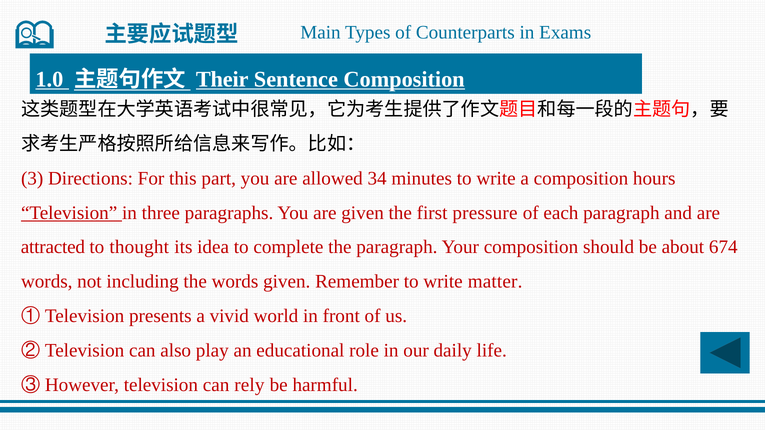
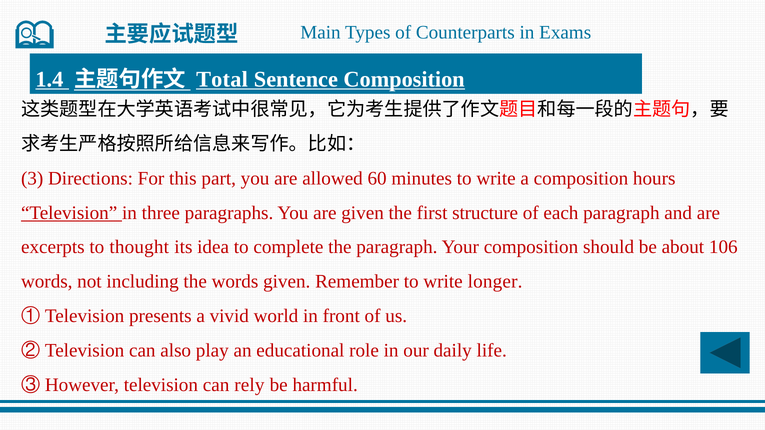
1.0: 1.0 -> 1.4 (49, 79)
Their: Their -> Total (222, 79)
34: 34 -> 60 (377, 178)
pressure: pressure -> structure (485, 213)
attracted: attracted -> excerpts (53, 247)
674: 674 -> 106 (723, 247)
matter: matter -> longer (495, 282)
